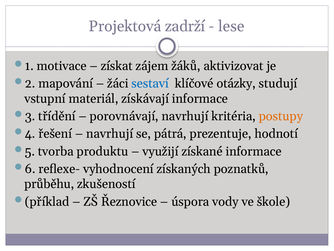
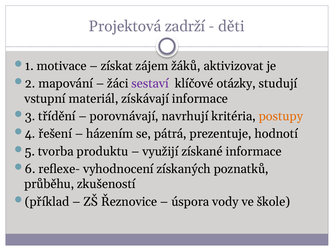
lese: lese -> děti (231, 26)
sestaví colour: blue -> purple (150, 83)
navrhují: navrhují -> házením (110, 134)
